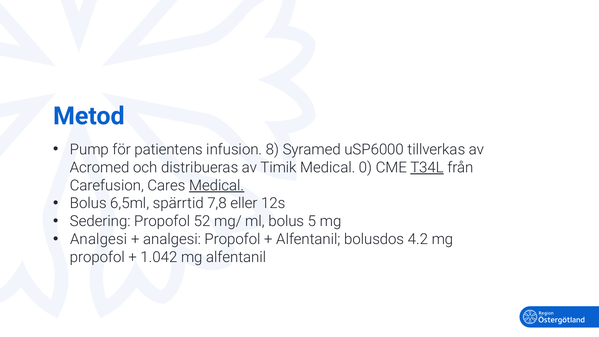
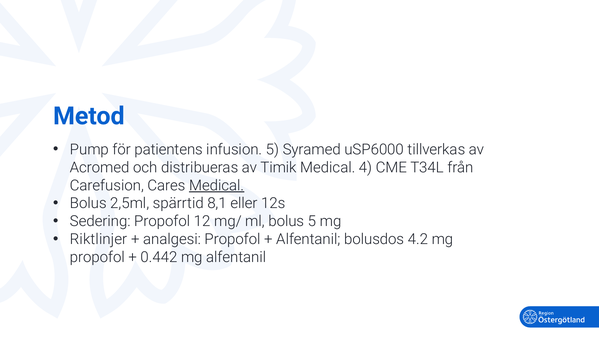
infusion 8: 8 -> 5 (272, 149)
0: 0 -> 4 (366, 167)
T34L underline: present -> none (427, 167)
6,5ml: 6,5ml -> 2,5ml (130, 203)
7,8: 7,8 -> 8,1 (217, 203)
52: 52 -> 12 (202, 221)
Analgesi: Analgesi -> Riktlinjer (99, 239)
1.042: 1.042 -> 0.442 (159, 257)
